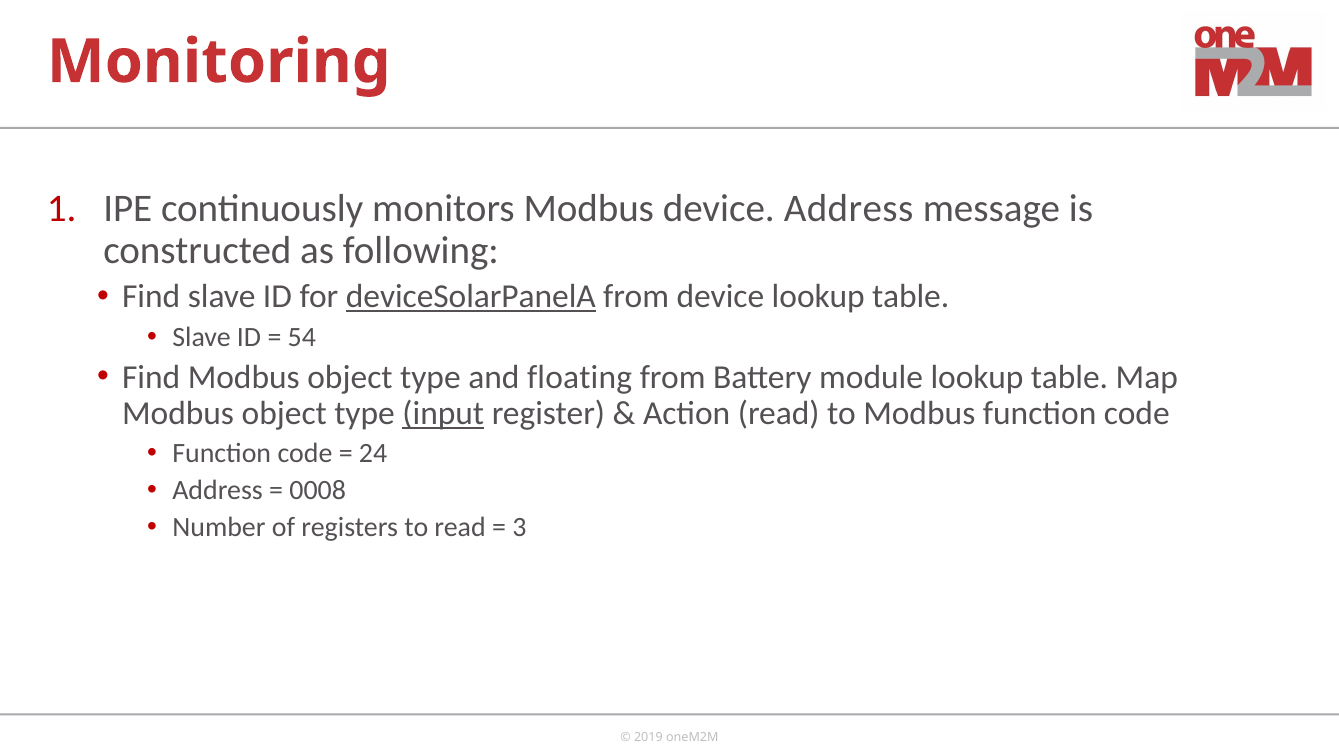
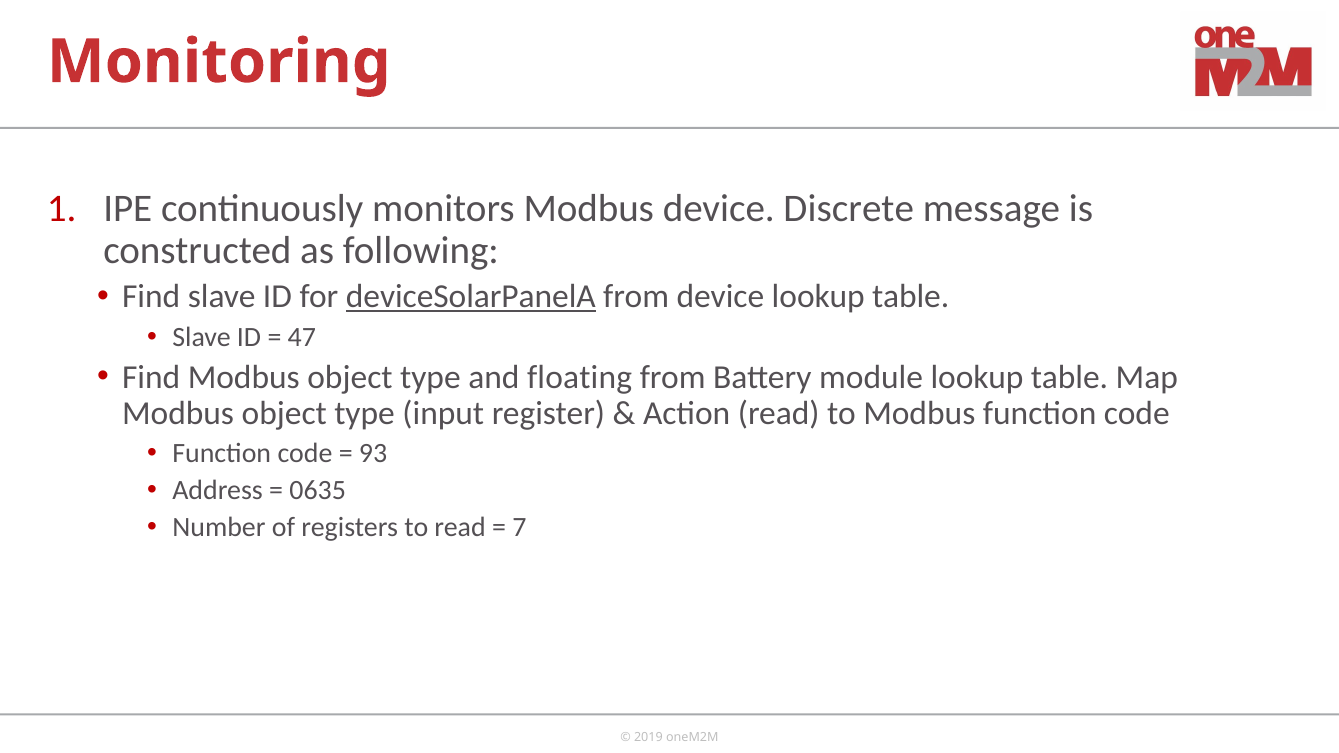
device Address: Address -> Discrete (849, 209)
54: 54 -> 47 (302, 337)
input underline: present -> none (443, 413)
24: 24 -> 93 (373, 453)
0008: 0008 -> 0635 (318, 491)
3: 3 -> 7 (519, 528)
